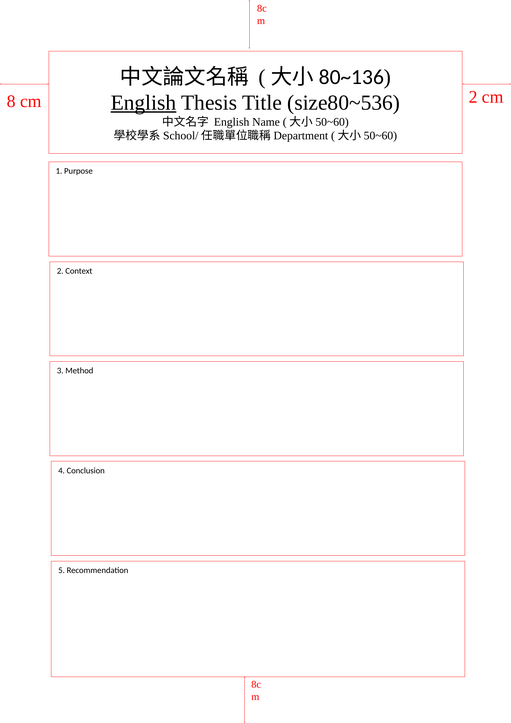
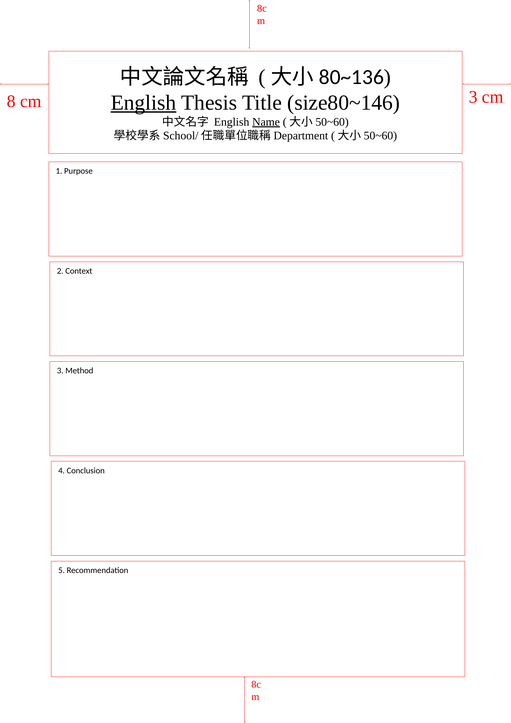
size80~536: size80~536 -> size80~146 (344, 103)
cm 2: 2 -> 3 (473, 97)
Name underline: none -> present (266, 122)
